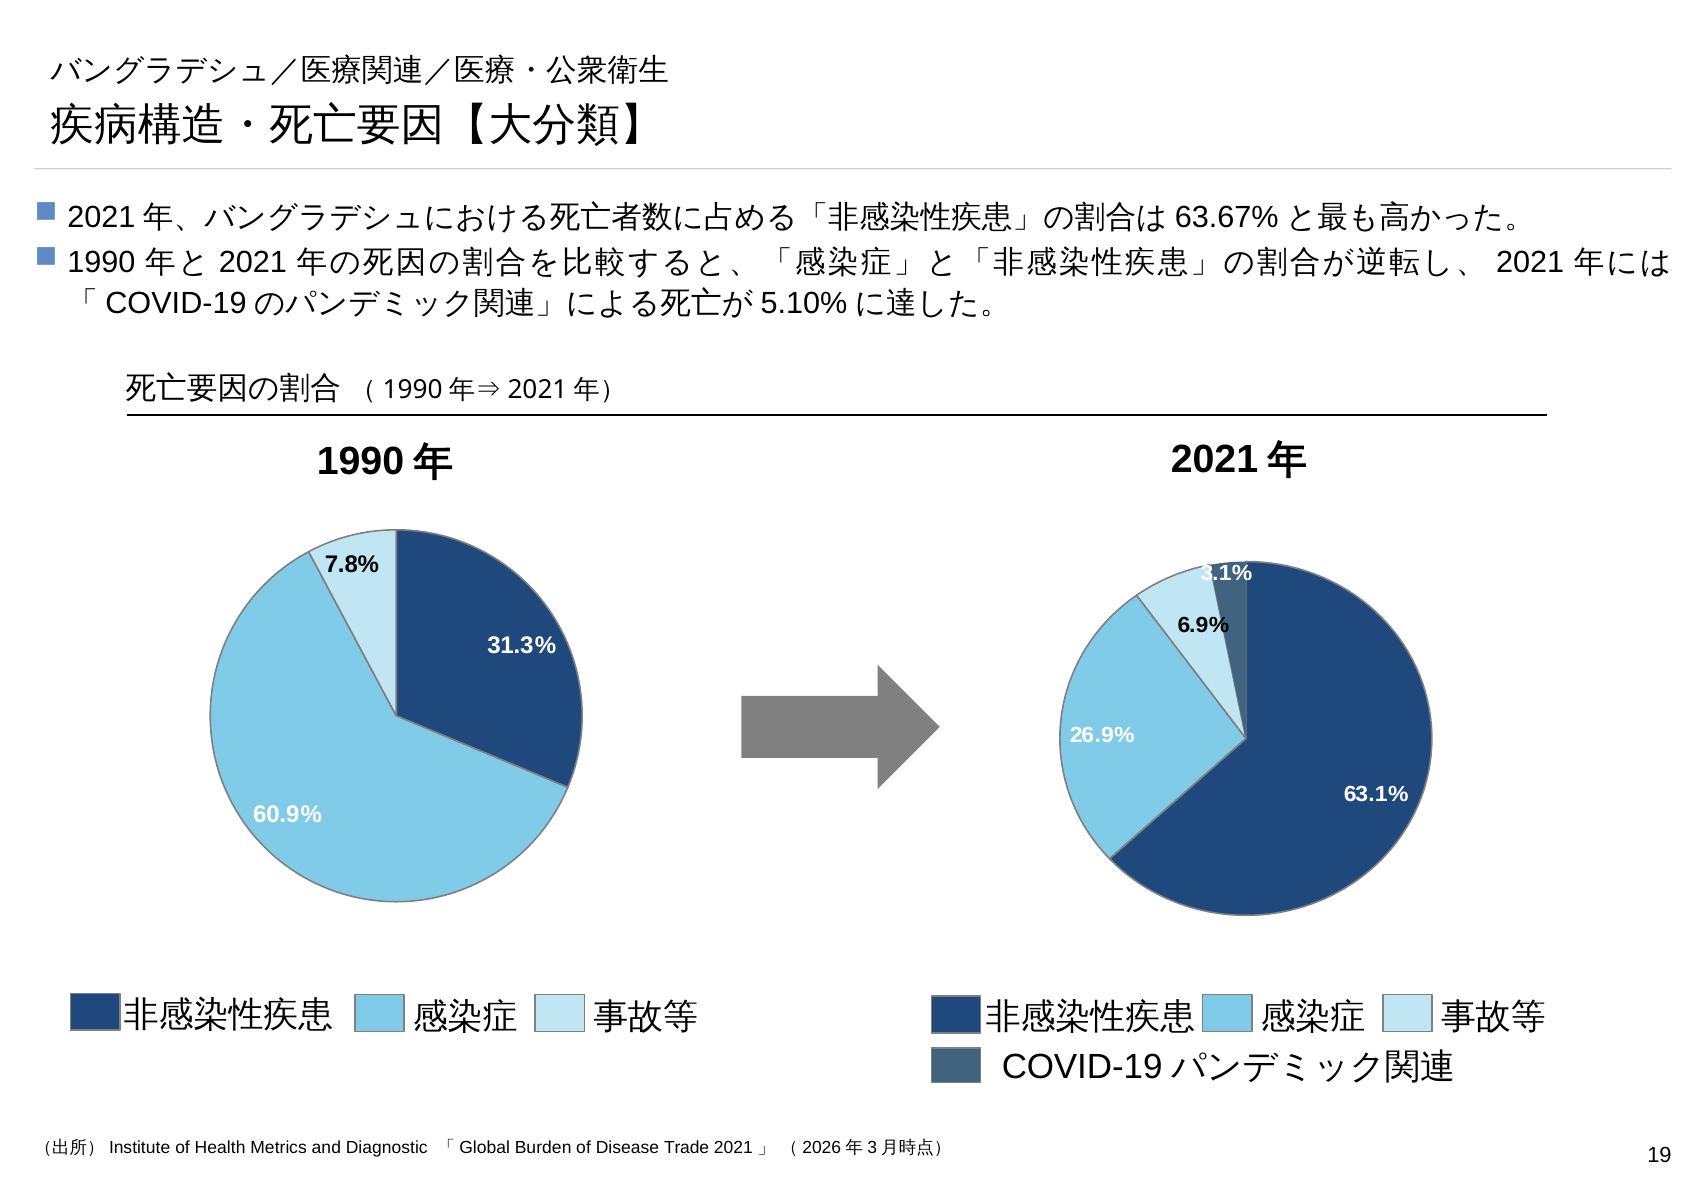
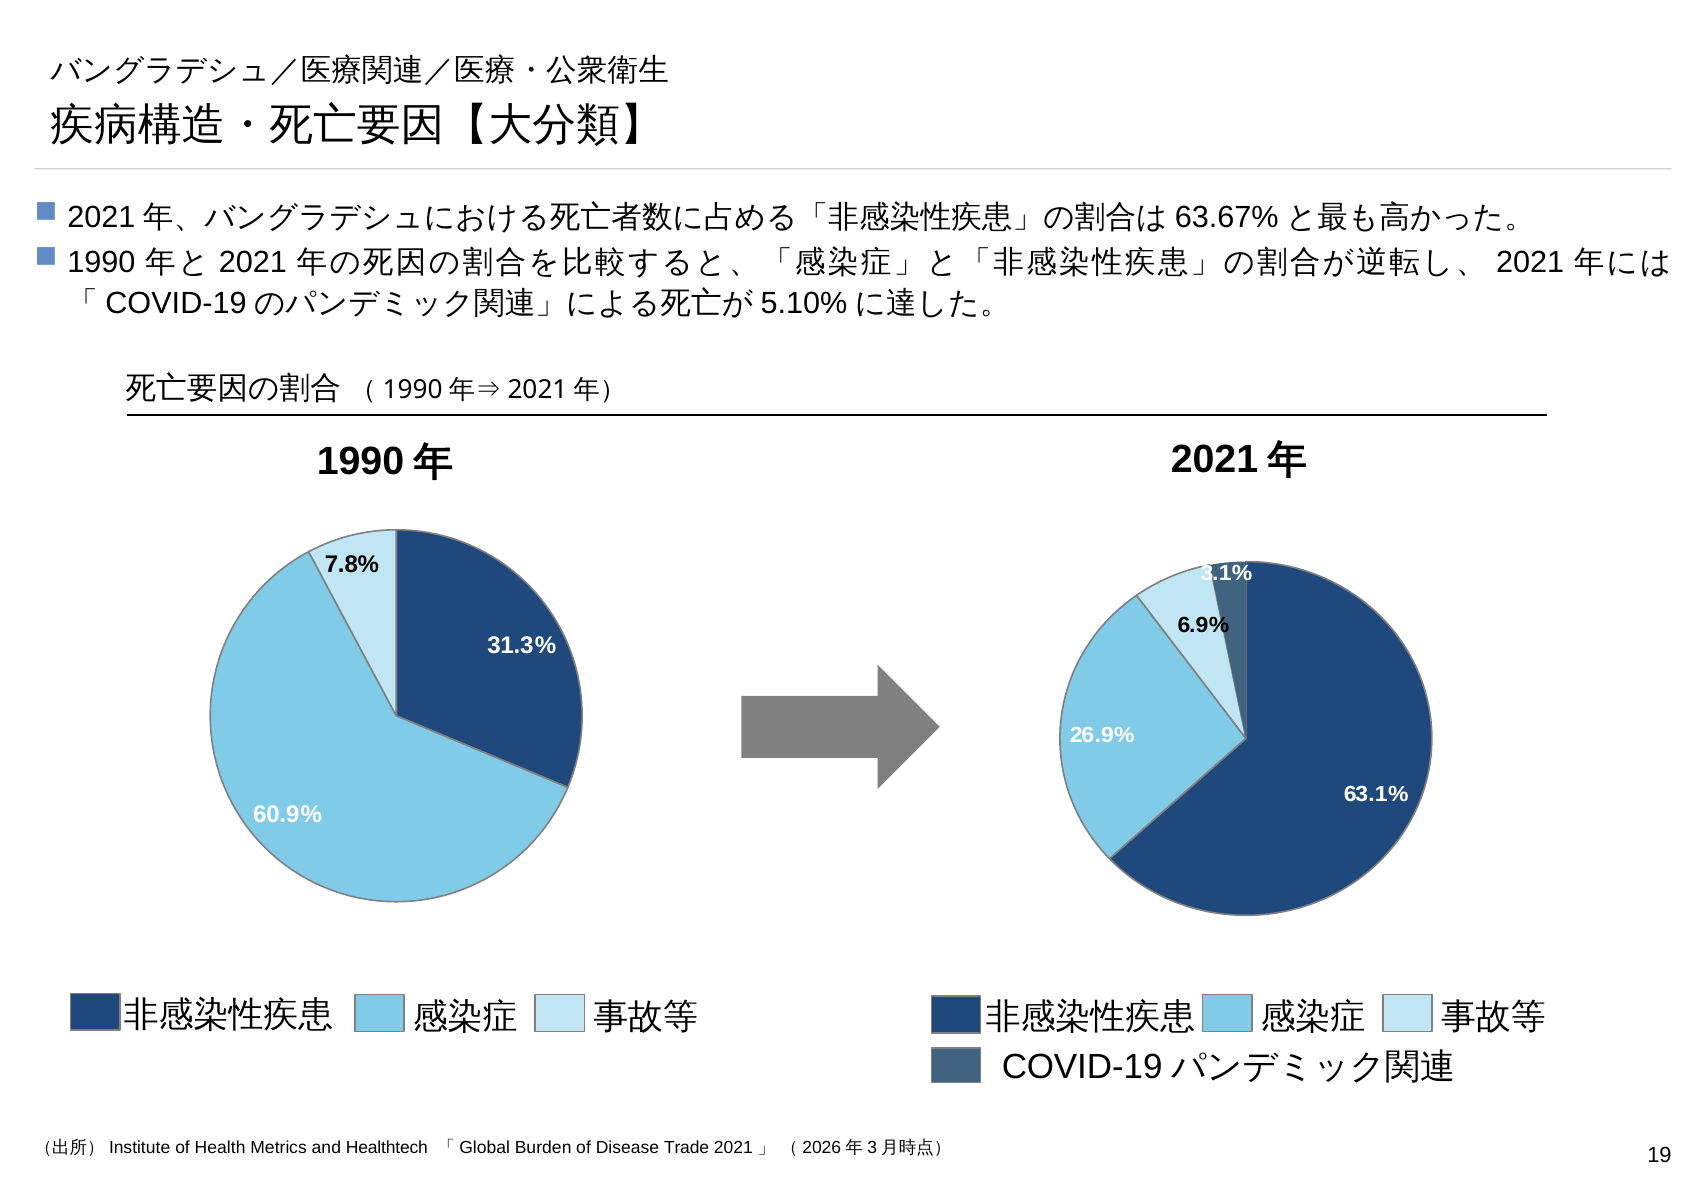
Diagnostic: Diagnostic -> Healthtech (387, 1148)
